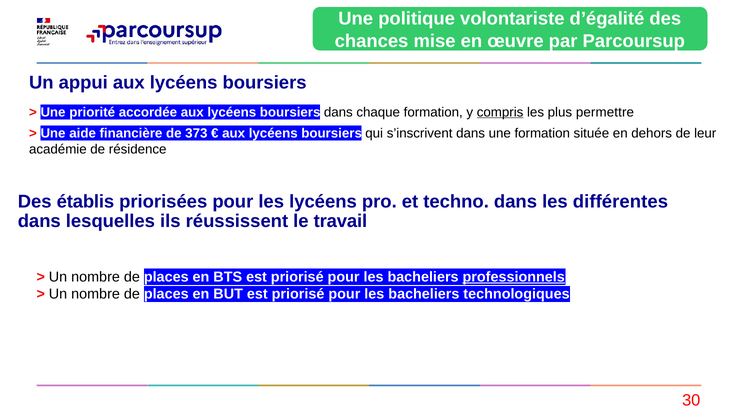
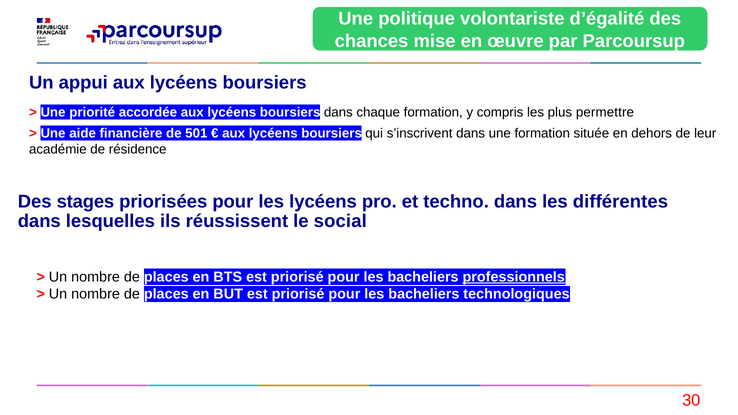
compris underline: present -> none (500, 112)
373: 373 -> 501 (196, 133)
établis: établis -> stages (85, 202)
travail: travail -> social (340, 221)
